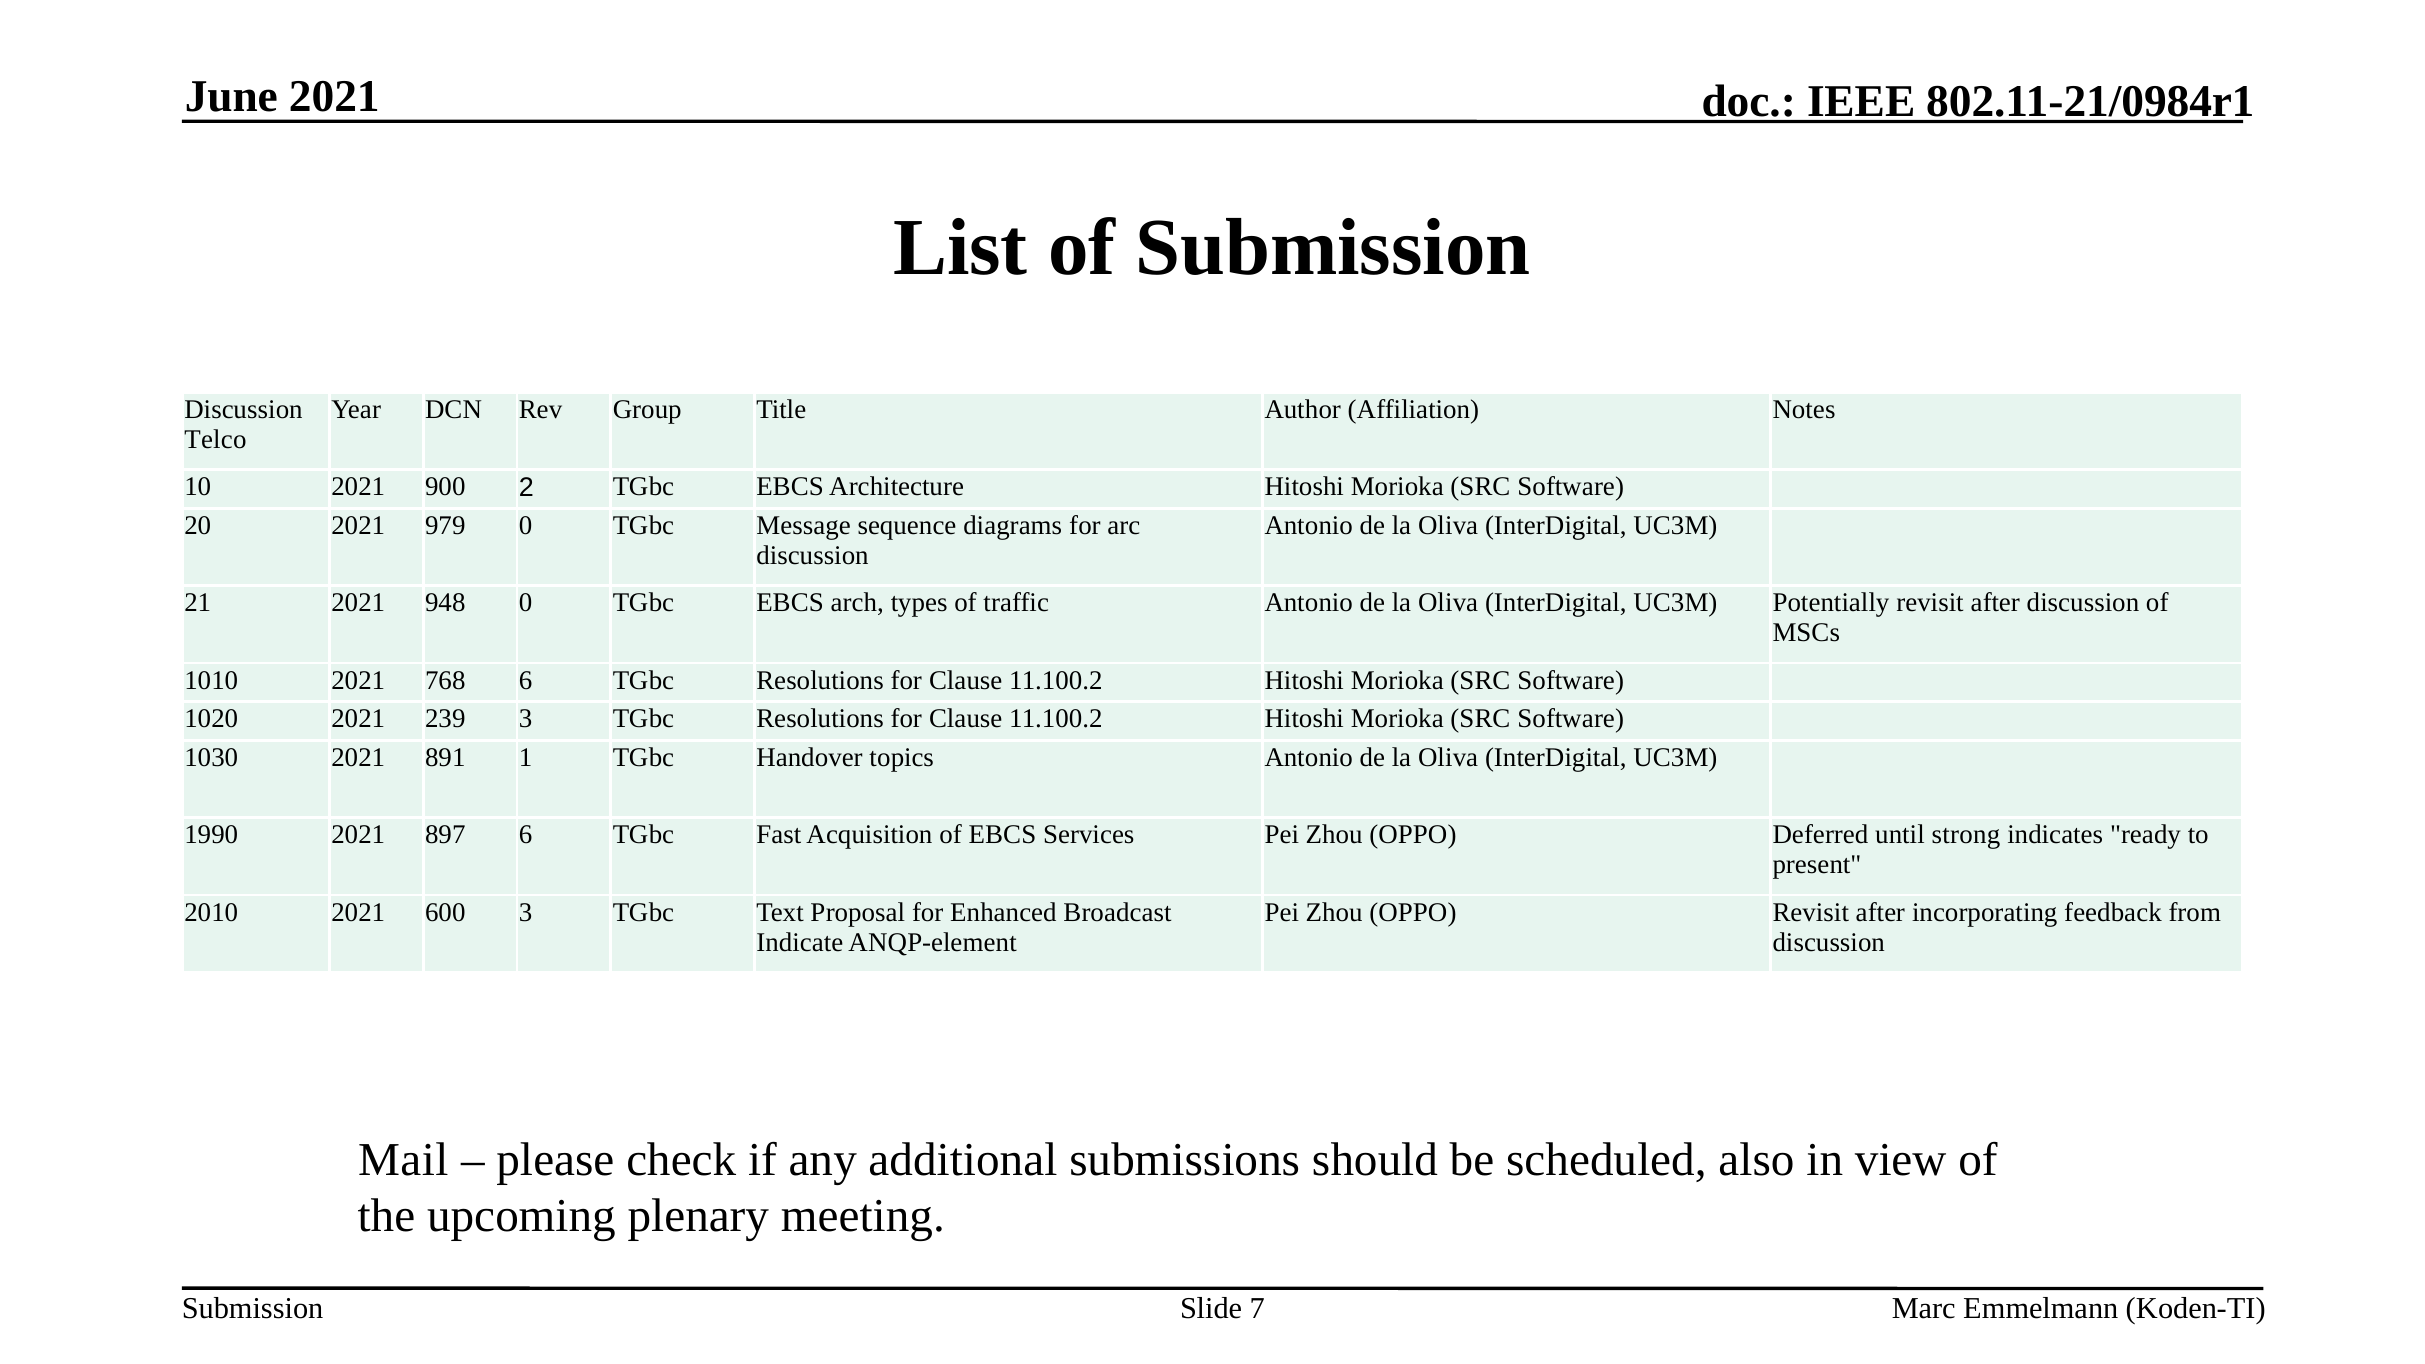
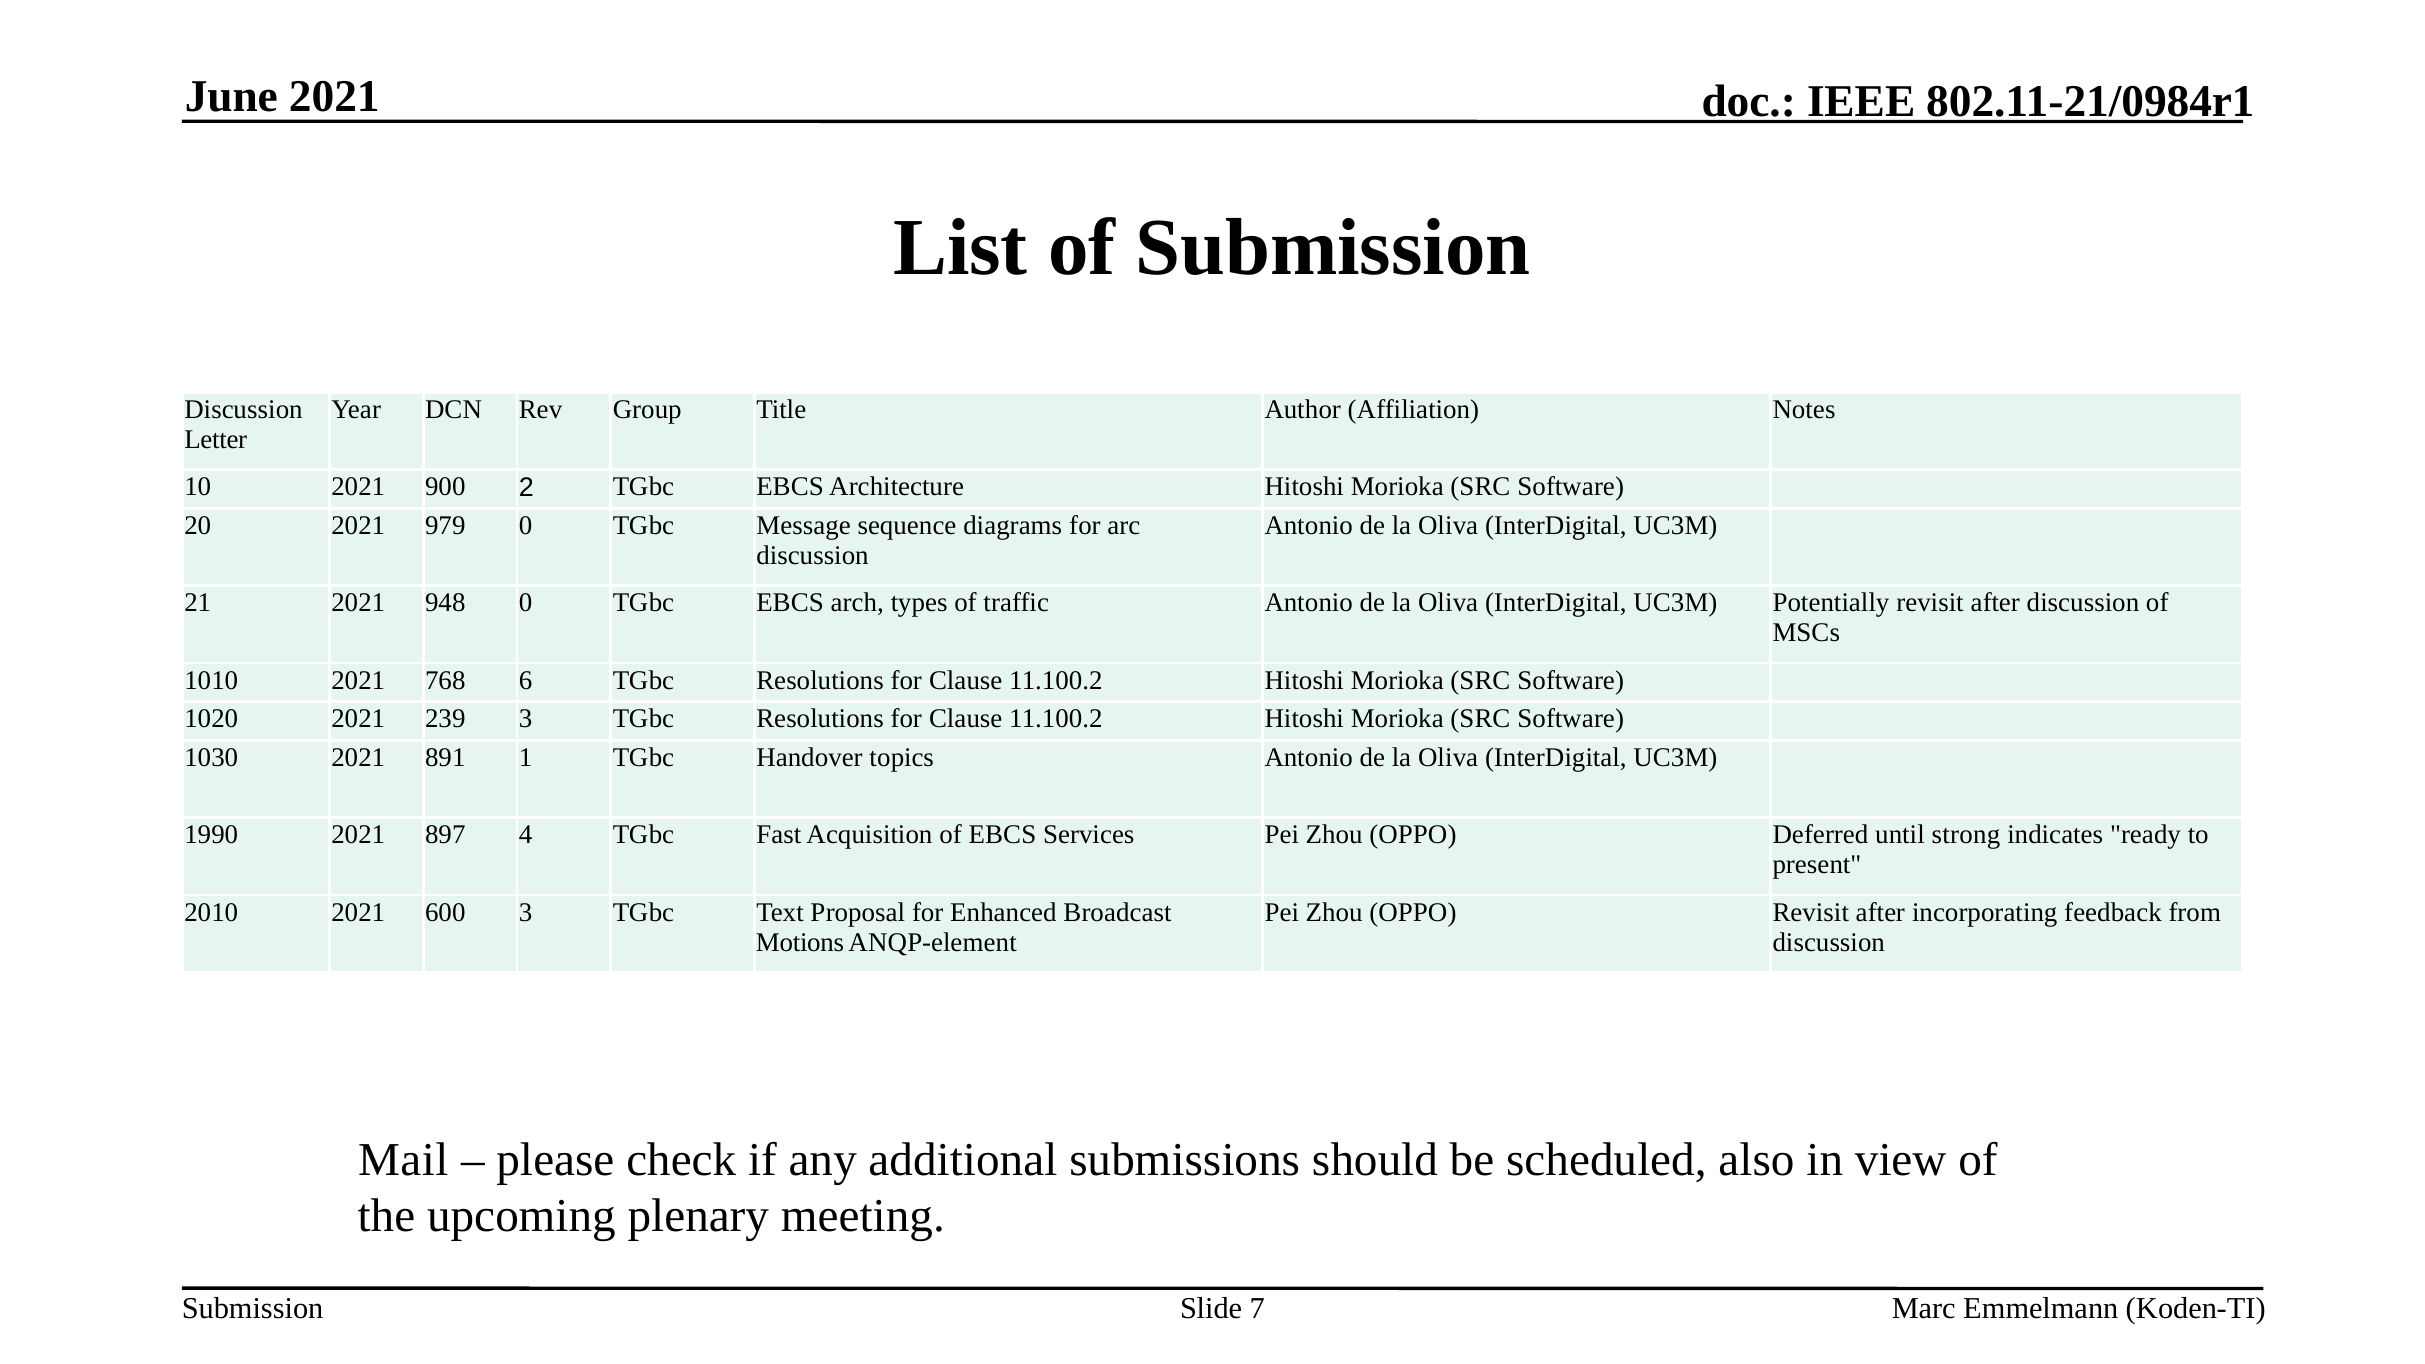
Telco: Telco -> Letter (216, 440)
897 6: 6 -> 4 (526, 835)
Indicate: Indicate -> Motions (800, 942)
